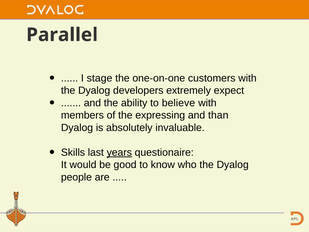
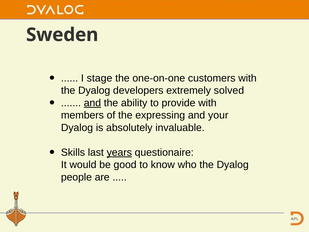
Parallel: Parallel -> Sweden (62, 35)
expect: expect -> solved (229, 90)
and underline: none -> present (92, 103)
believe: believe -> provide (179, 103)
than: than -> your (218, 115)
